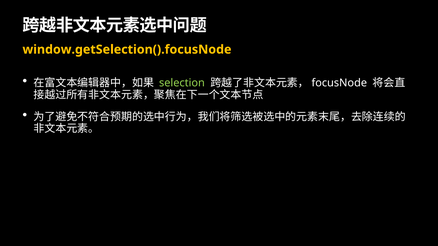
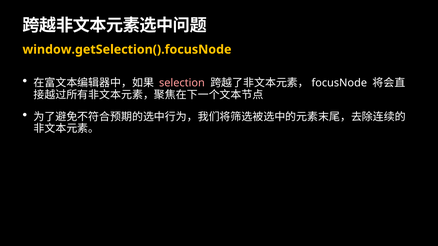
selection colour: light green -> pink (182, 83)
